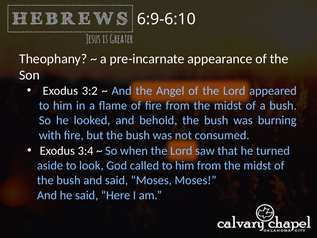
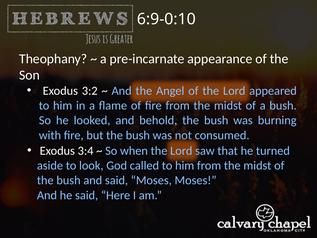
6:9-6:10: 6:9-6:10 -> 6:9-0:10 (166, 19)
